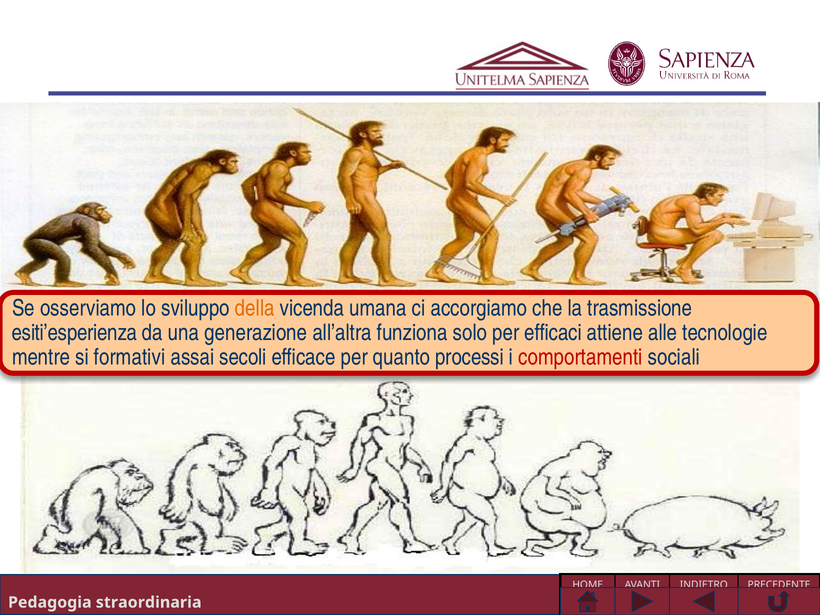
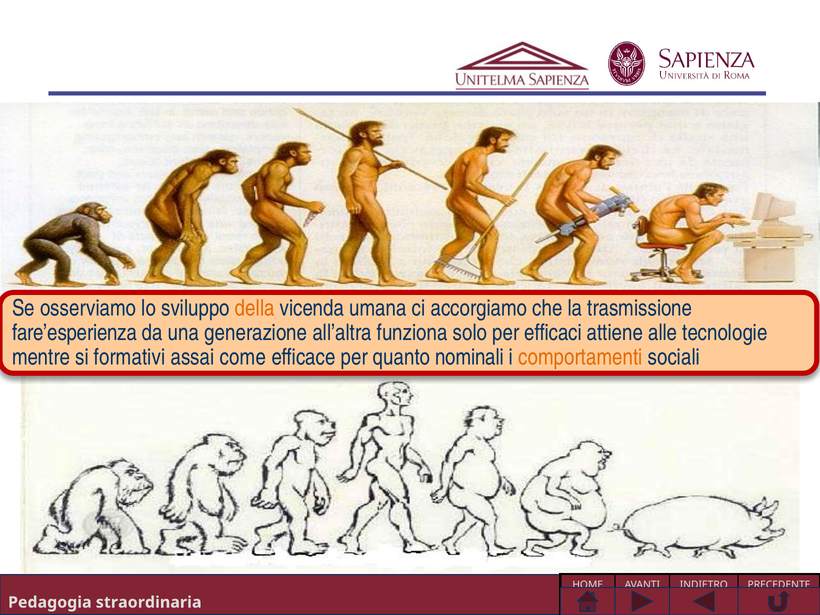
esiti’esperienza: esiti’esperienza -> fare’esperienza (74, 333)
secoli: secoli -> come (243, 357)
processi: processi -> nominali (470, 357)
comportamenti colour: red -> orange (580, 357)
